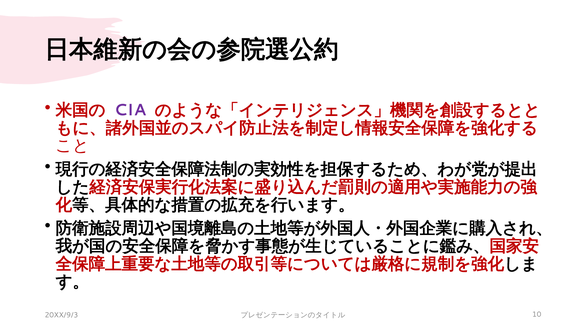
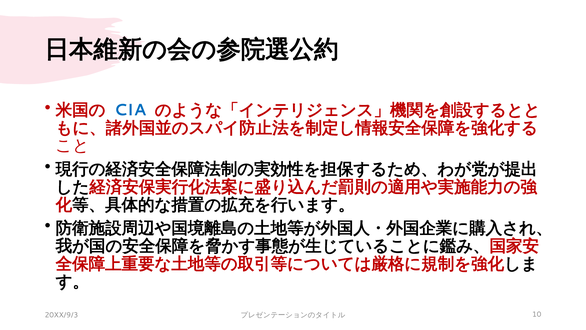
CIA colour: purple -> blue (130, 110)
